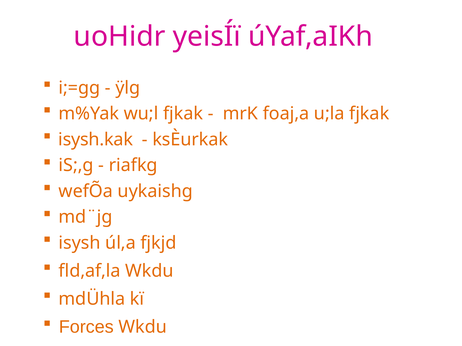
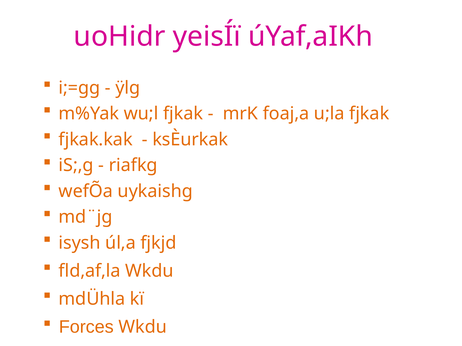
isysh.kak: isysh.kak -> fjkak.kak (96, 140)
